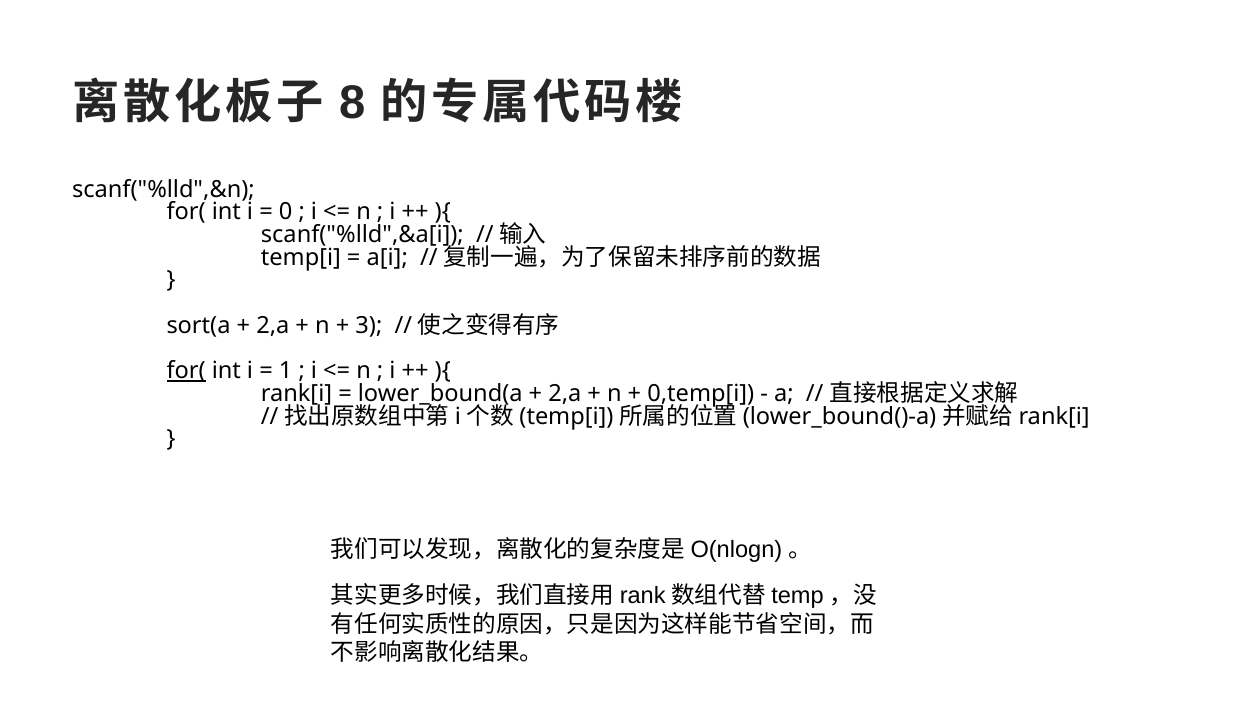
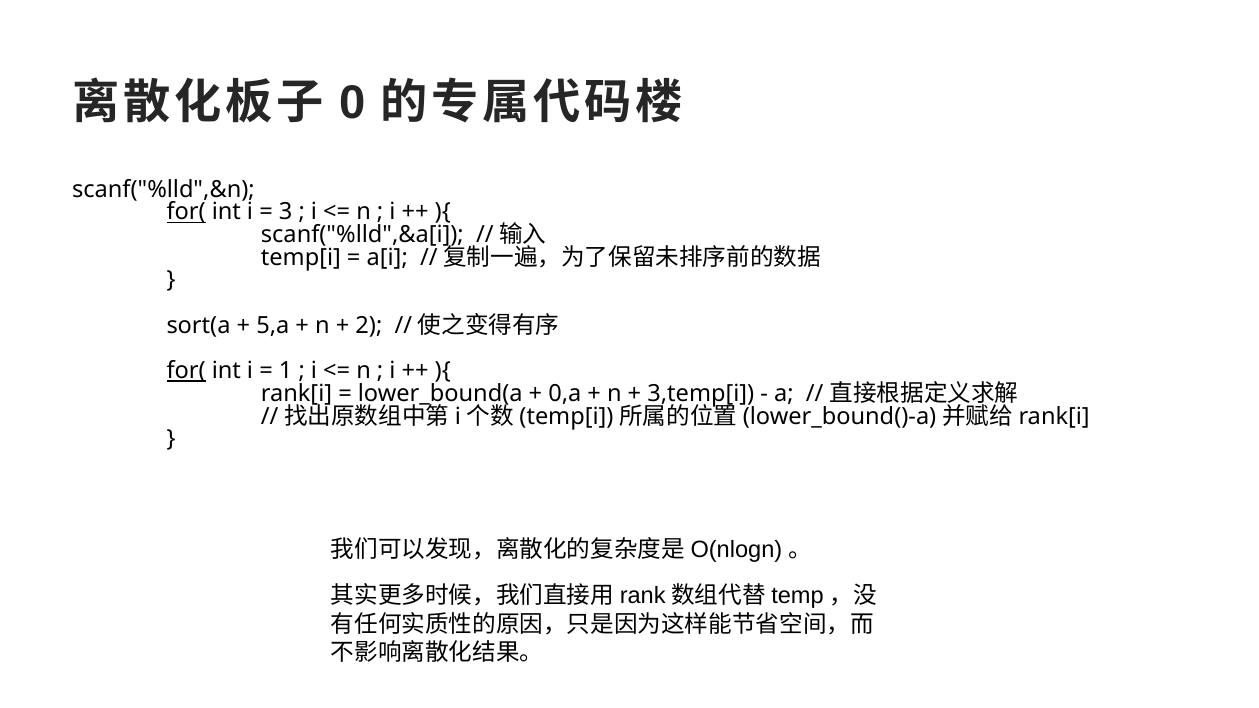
8: 8 -> 0 (352, 103)
for( underline: none -> present (186, 212)
0: 0 -> 3 (286, 212)
2,a: 2,a -> 5,a (273, 326)
3: 3 -> 2 (369, 326)
2,a: 2,a -> 0,a (565, 394)
0,temp[i: 0,temp[i -> 3,temp[i (701, 394)
